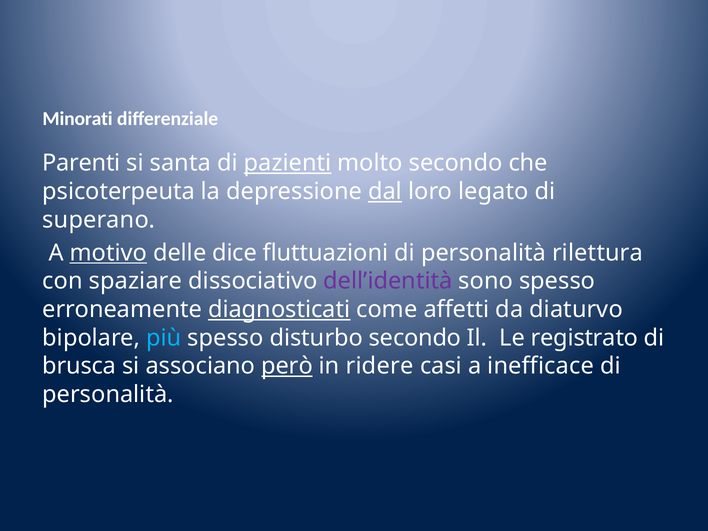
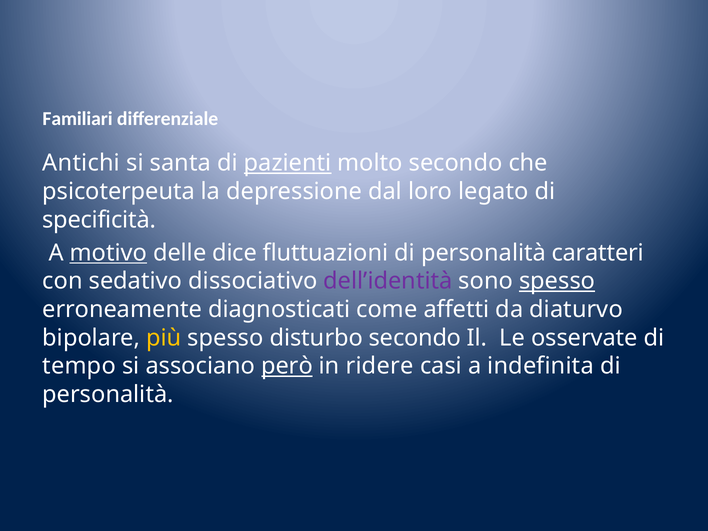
Minorati: Minorati -> Familiari (78, 119)
Parenti: Parenti -> Antichi (81, 163)
dal underline: present -> none (385, 191)
superano: superano -> specificità (99, 220)
rilettura: rilettura -> caratteri (598, 253)
spaziare: spaziare -> sedativo (135, 281)
spesso underline: none -> present (557, 281)
diagnosticati underline: present -> none (279, 309)
più colour: light blue -> yellow (164, 338)
registrato: registrato -> osservate (584, 338)
brusca: brusca -> tempo (79, 366)
inefficace: inefficace -> indefinita (541, 366)
